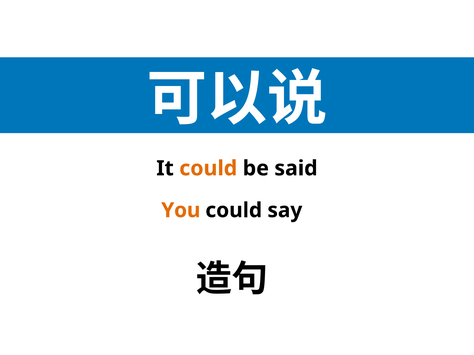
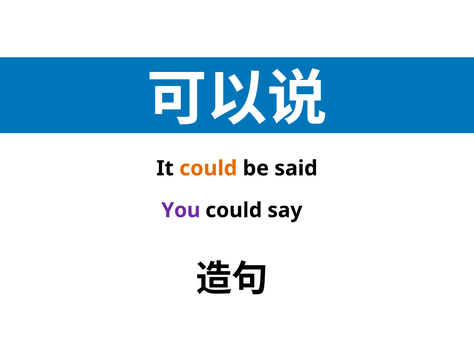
You colour: orange -> purple (181, 211)
